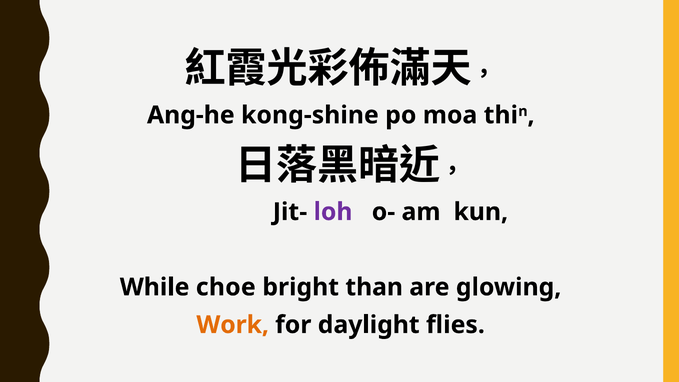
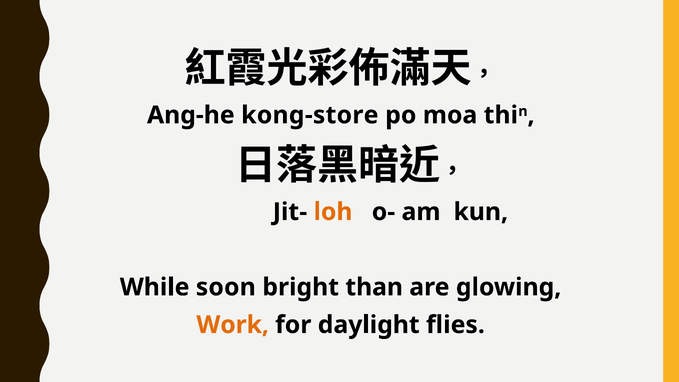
kong-shine: kong-shine -> kong-store (310, 115)
loh colour: purple -> orange (333, 212)
choe: choe -> soon (226, 287)
